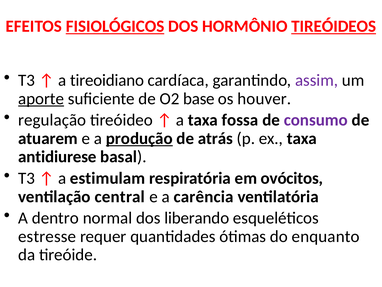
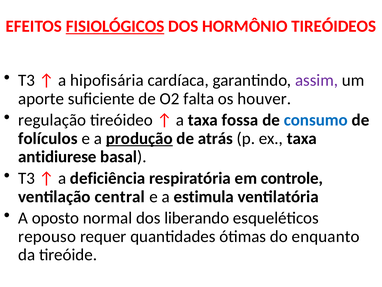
TIREÓIDEOS underline: present -> none (334, 26)
tireoidiano: tireoidiano -> hipofisária (107, 80)
aporte underline: present -> none (41, 98)
base: base -> falta (199, 98)
consumo colour: purple -> blue (316, 120)
atuarem: atuarem -> folículos (48, 138)
estimulam: estimulam -> deficiência (108, 178)
ovócitos: ovócitos -> controle (292, 178)
carência: carência -> estimula (204, 196)
dentro: dentro -> oposto (55, 218)
estresse: estresse -> repouso (47, 236)
